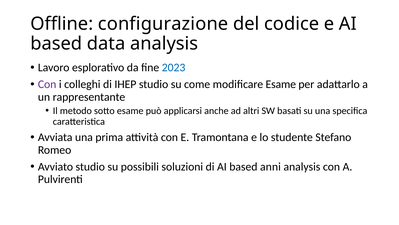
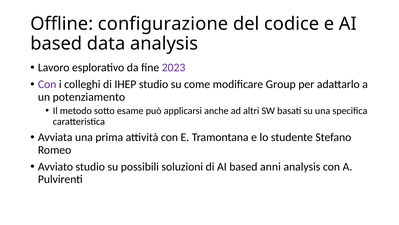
2023 colour: blue -> purple (174, 67)
modificare Esame: Esame -> Group (281, 84)
rappresentante: rappresentante -> potenziamento (89, 97)
